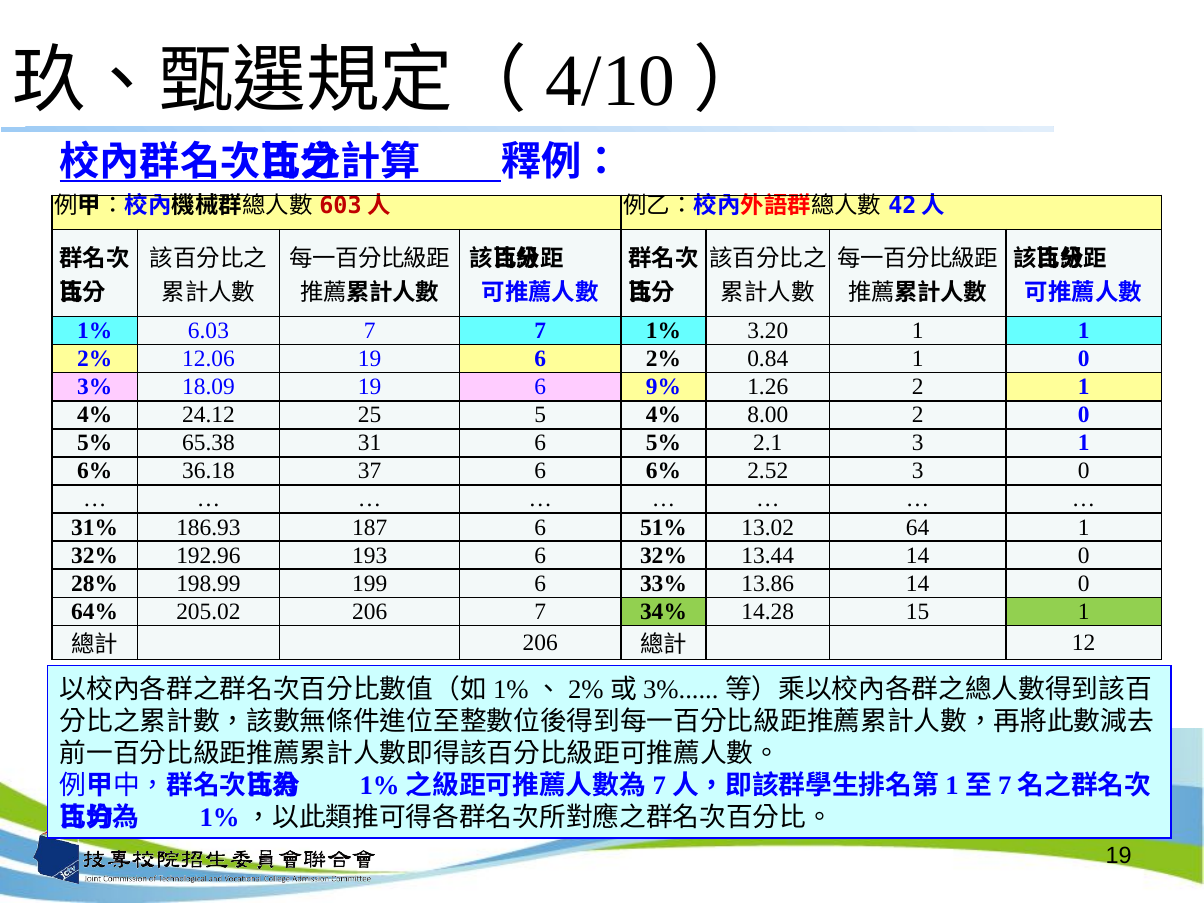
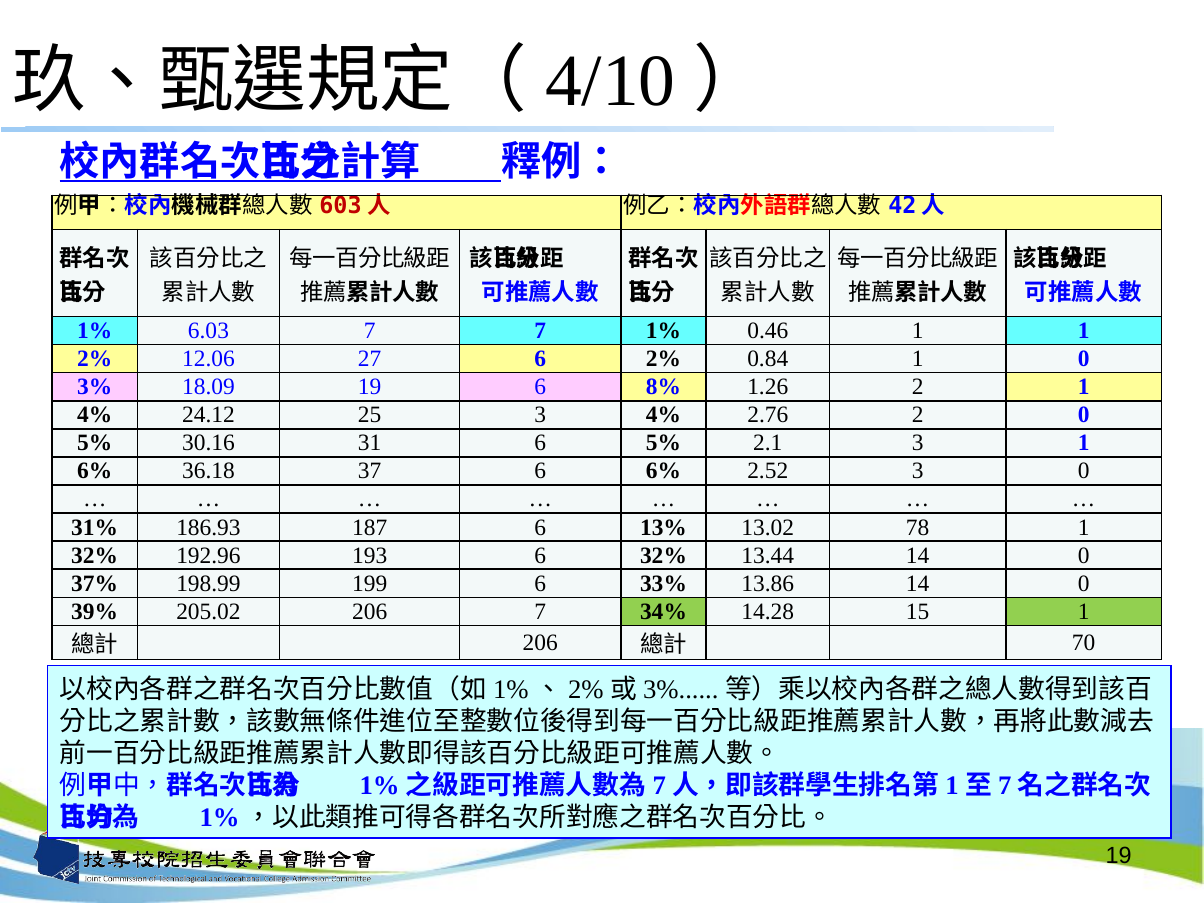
3.20: 3.20 -> 0.46 (768, 331)
12.06 19: 19 -> 27 (370, 359)
9%: 9% -> 8% (664, 387)
25 5: 5 -> 3 (540, 415)
8.00: 8.00 -> 2.76 (768, 415)
65.38: 65.38 -> 30.16 (208, 443)
51%: 51% -> 13% (663, 527)
64: 64 -> 78 (918, 527)
28%: 28% -> 37% (95, 583)
64%: 64% -> 39% (95, 611)
12: 12 -> 70 (1084, 643)
